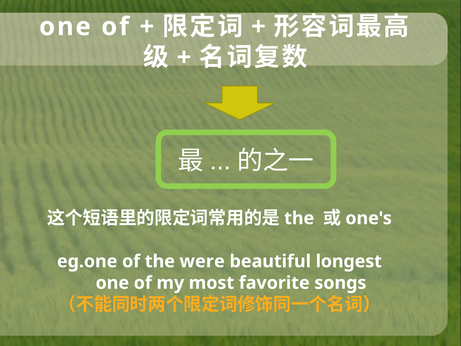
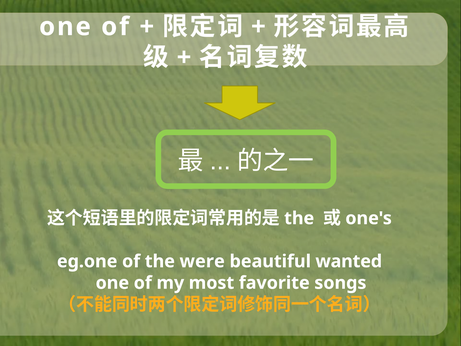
longest: longest -> wanted (349, 261)
